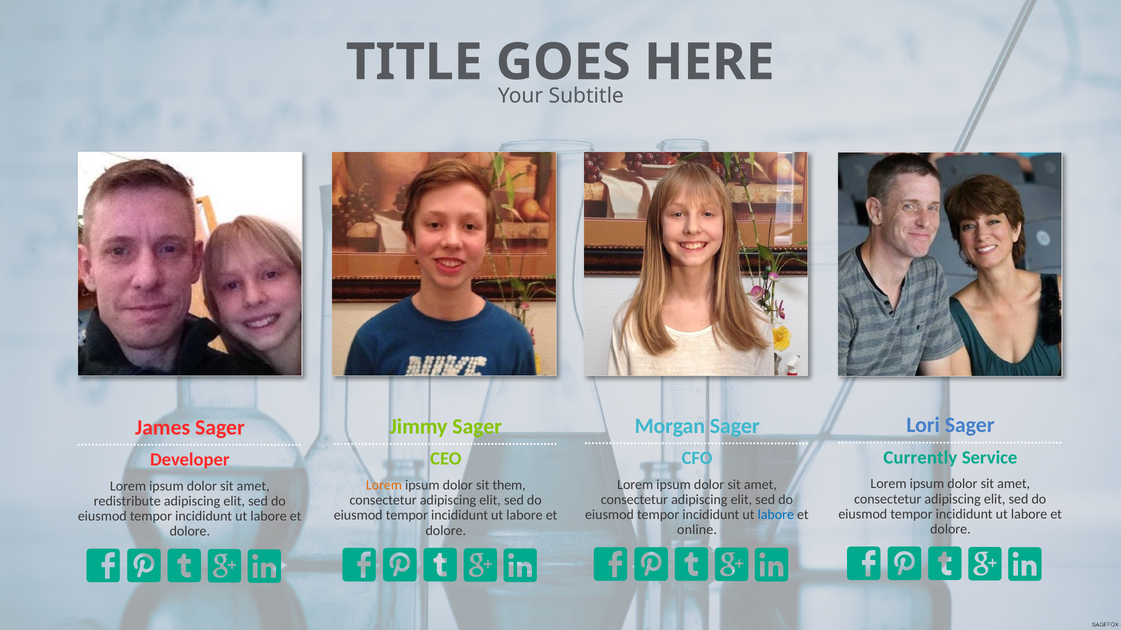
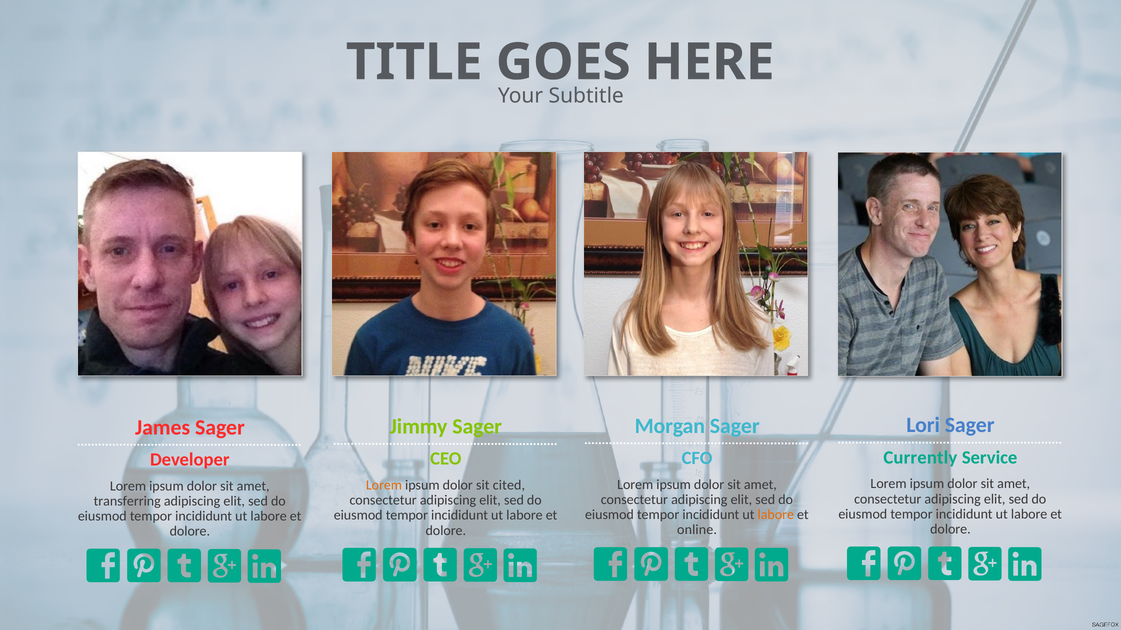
them: them -> cited (509, 485)
redistribute: redistribute -> transferring (127, 501)
labore colour: blue -> orange (776, 515)
